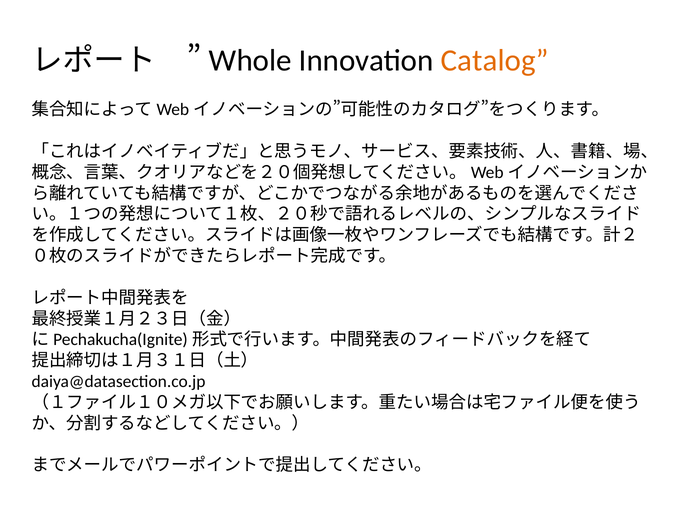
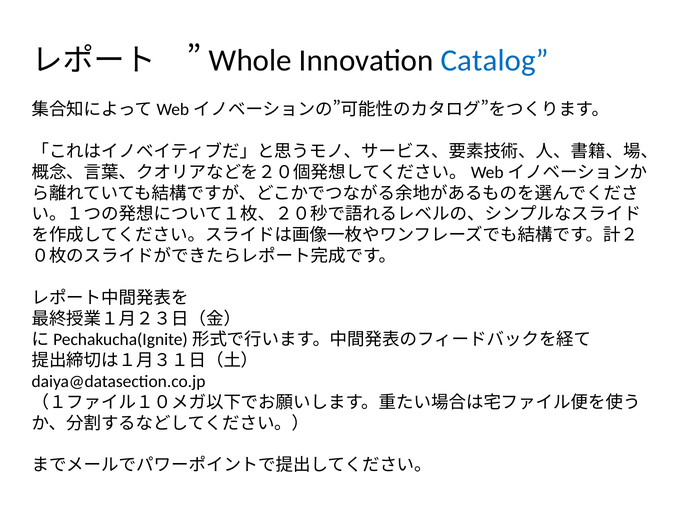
Catalog colour: orange -> blue (495, 61)
